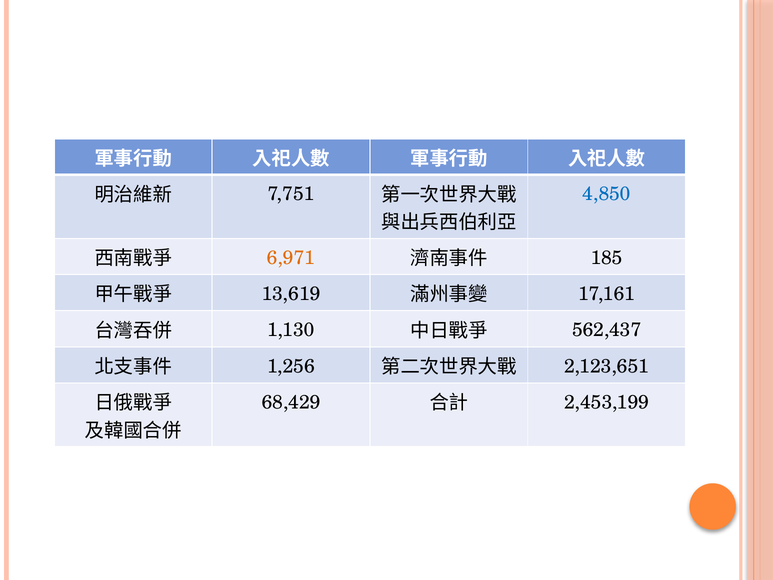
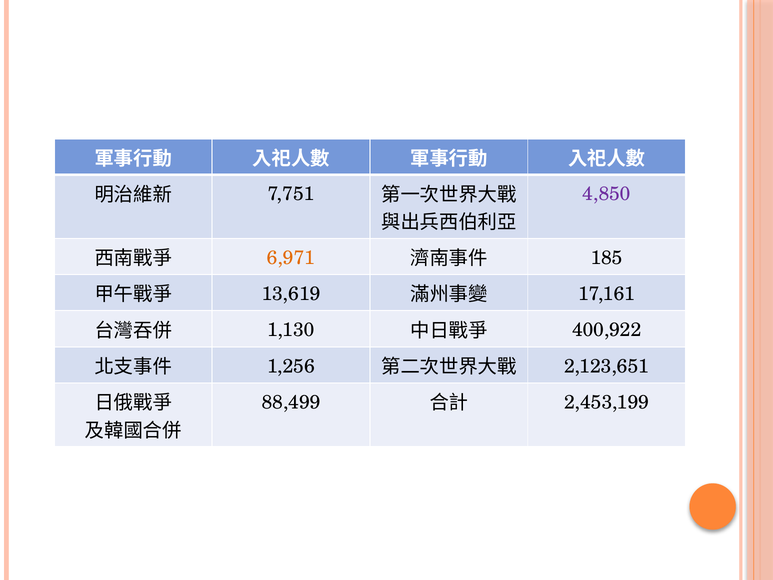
4,850 colour: blue -> purple (607, 194)
562,437: 562,437 -> 400,922 (607, 330)
68,429: 68,429 -> 88,499 (291, 402)
